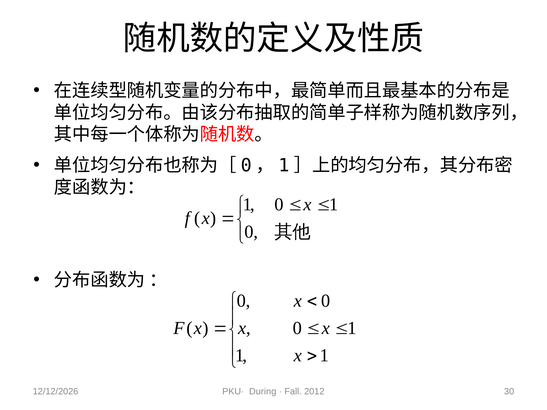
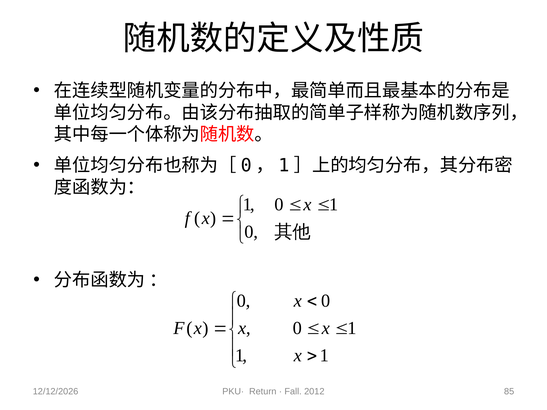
During: During -> Return (263, 392)
30: 30 -> 85 (509, 392)
